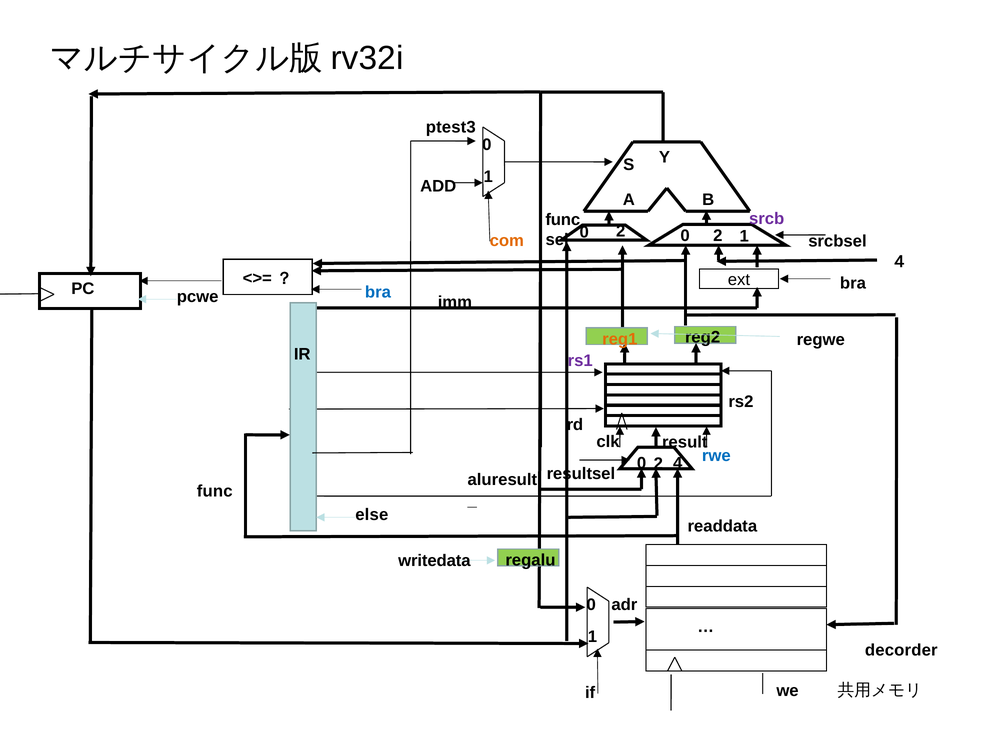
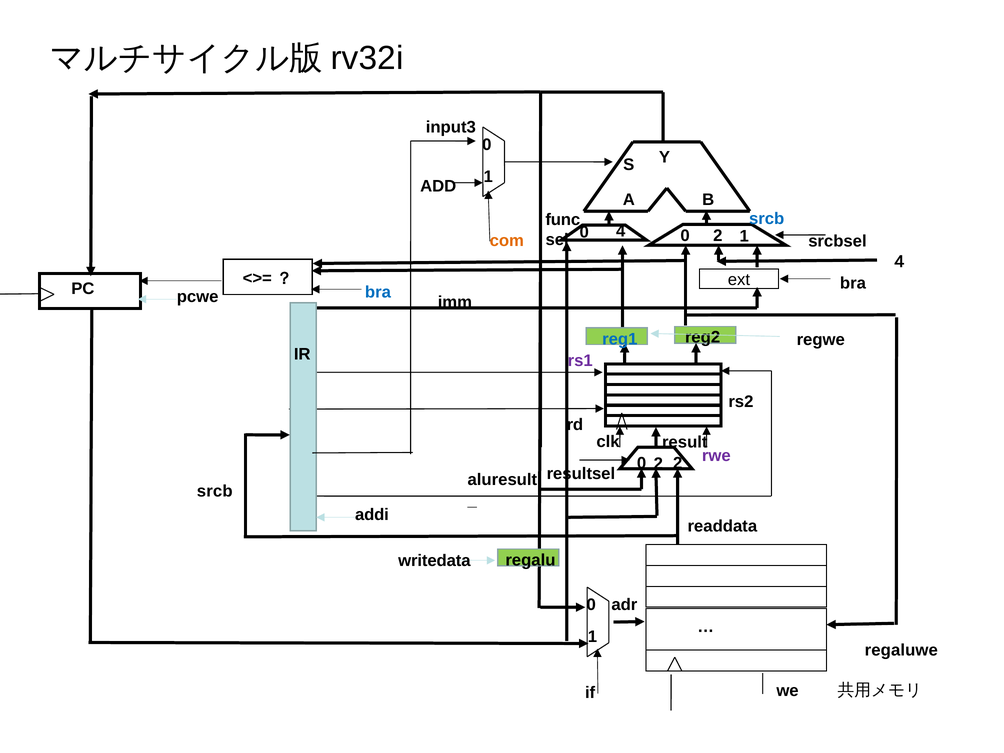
ptest3: ptest3 -> input3 (451, 127)
srcb colour: purple -> blue (767, 219)
0 2: 2 -> 4 (621, 231)
reg1 colour: orange -> blue (620, 339)
rwe colour: blue -> purple (716, 456)
0 4: 4 -> 2 (678, 463)
func: func -> srcb (215, 491)
else: else -> addi (372, 515)
decorder: decorder -> regaluwe (901, 650)
